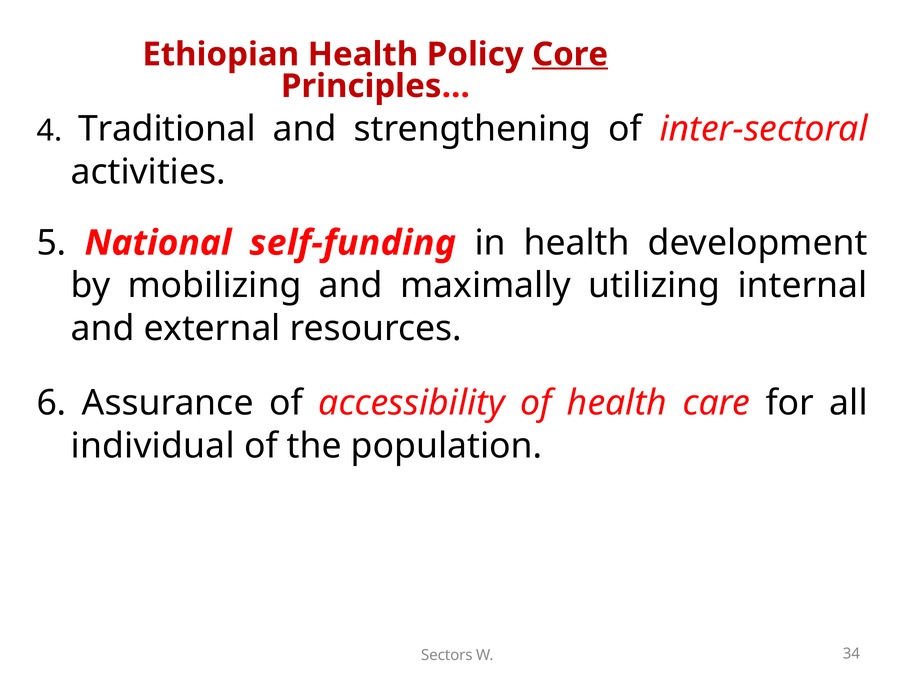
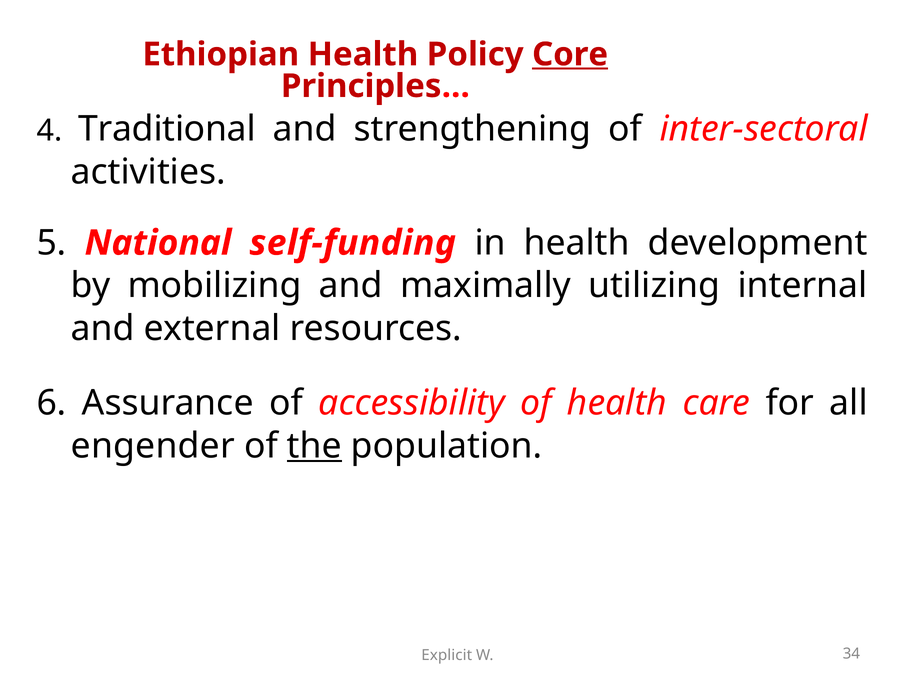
individual: individual -> engender (153, 446)
the underline: none -> present (314, 446)
Sectors: Sectors -> Explicit (447, 655)
